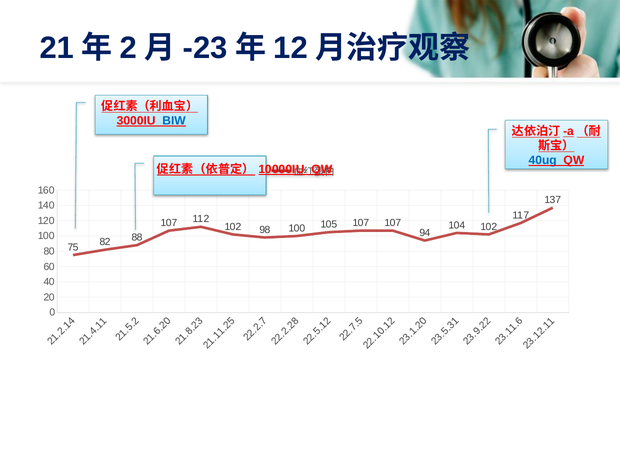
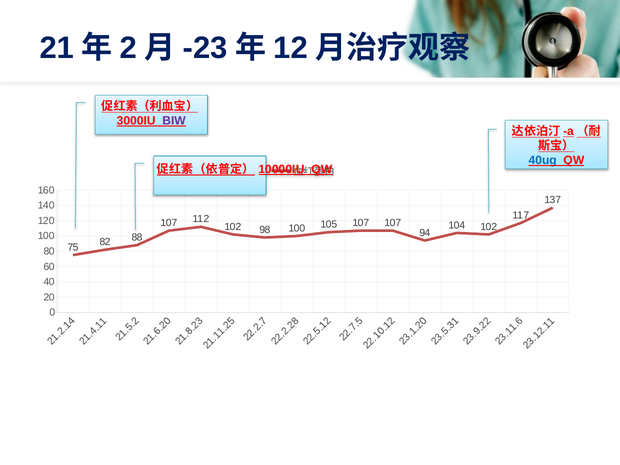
BIW colour: blue -> purple (174, 121)
